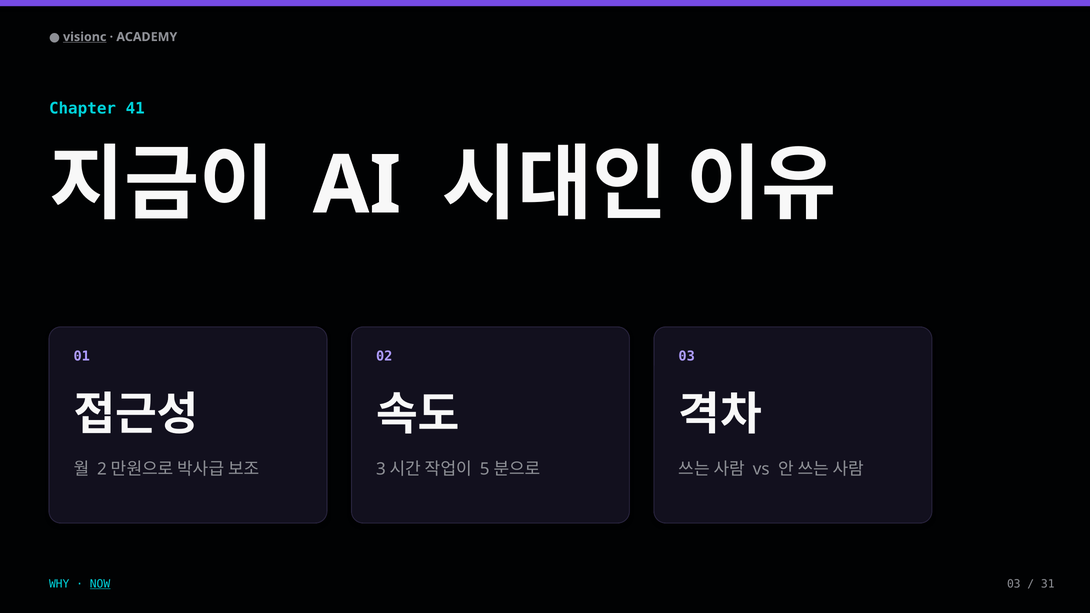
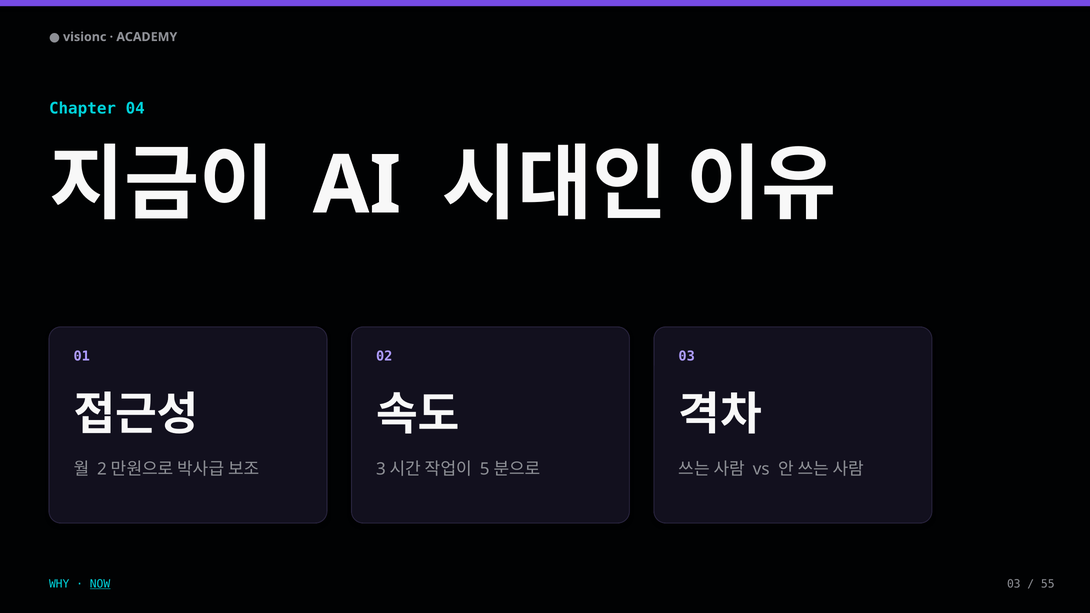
visionc underline: present -> none (85, 37)
41: 41 -> 04 (135, 109)
31: 31 -> 55 (1048, 584)
